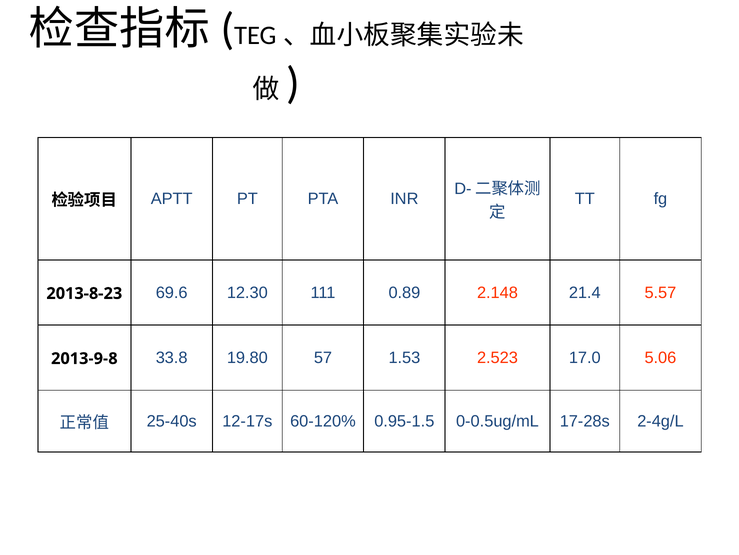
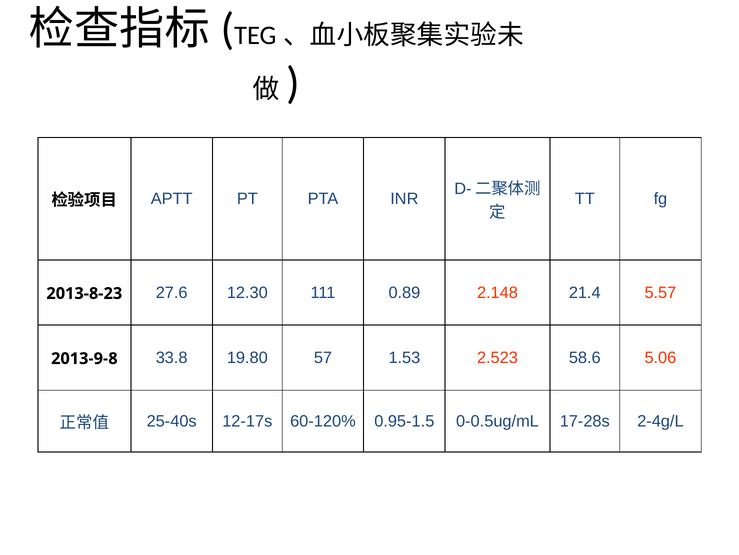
69.6: 69.6 -> 27.6 (172, 292)
17.0: 17.0 -> 58.6 (585, 357)
